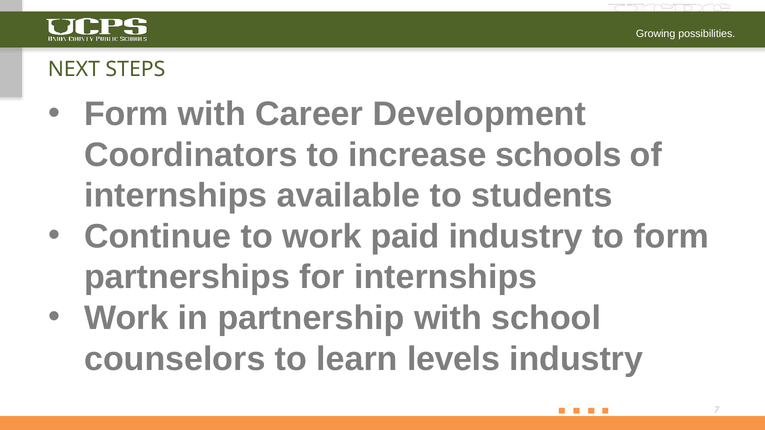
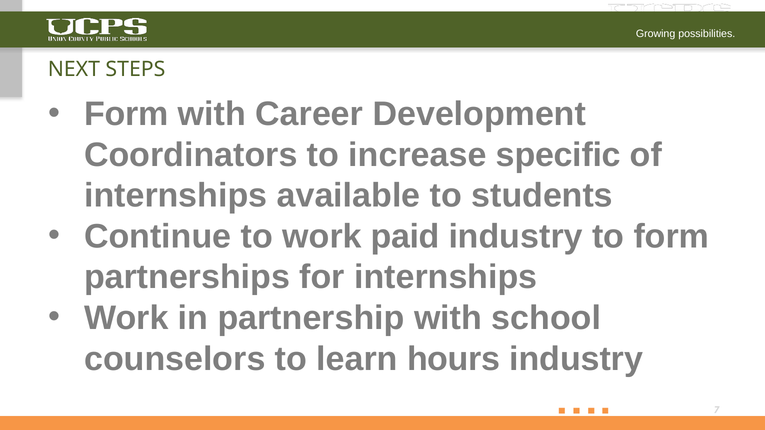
schools: schools -> specific (558, 155)
levels: levels -> hours (454, 359)
